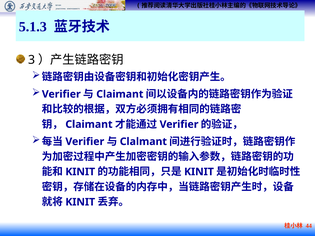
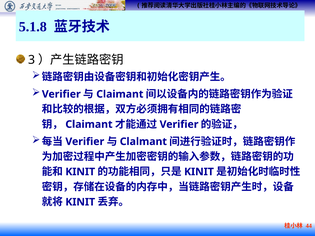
5.1.3: 5.1.3 -> 5.1.8 (33, 27)
